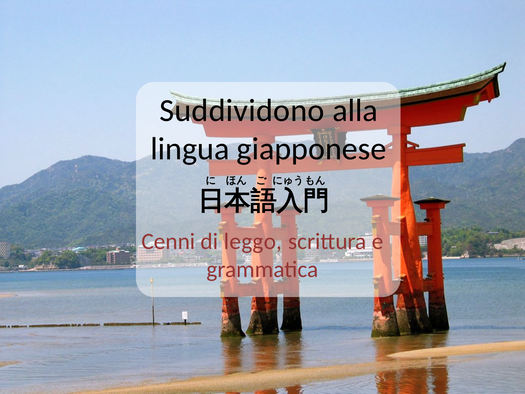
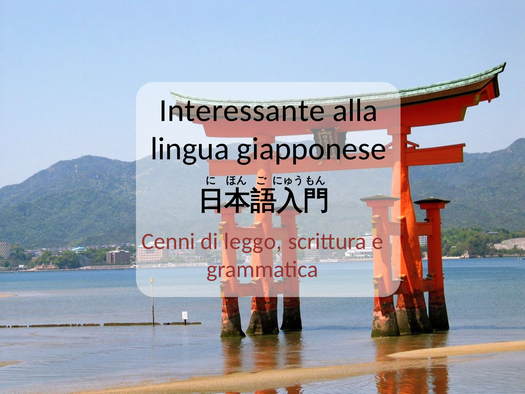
Suddividono: Suddividono -> Interessante (242, 110)
